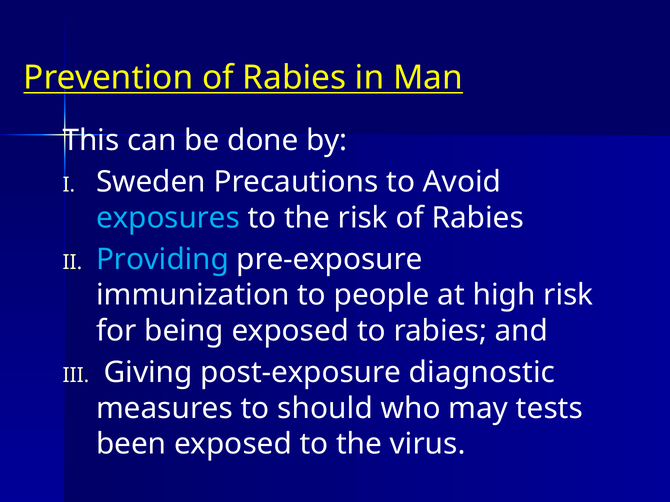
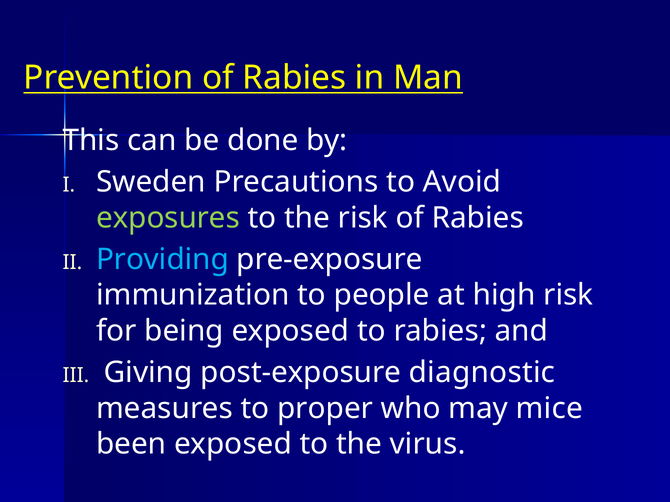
exposures colour: light blue -> light green (168, 218)
should: should -> proper (325, 409)
tests: tests -> mice (549, 409)
